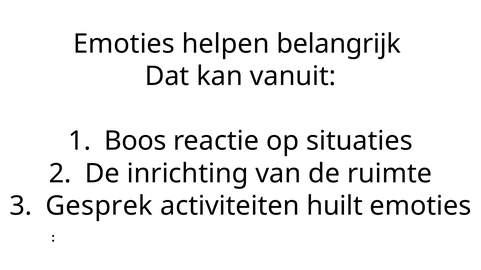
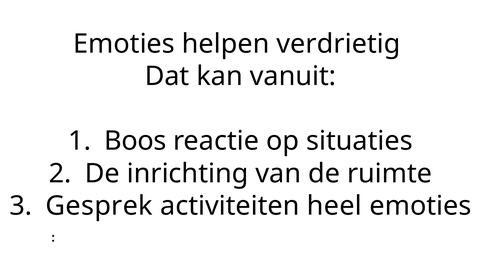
belangrijk: belangrijk -> verdrietig (338, 44)
huilt: huilt -> heel (334, 206)
